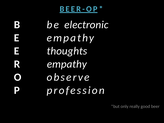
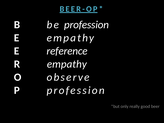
be electronic: electronic -> profession (87, 25)
thoughts: thoughts -> reference (67, 51)
